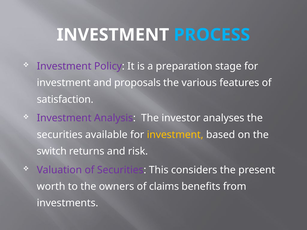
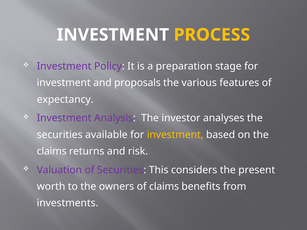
PROCESS colour: light blue -> yellow (212, 35)
satisfaction: satisfaction -> expectancy (65, 100)
switch: switch -> claims (52, 151)
